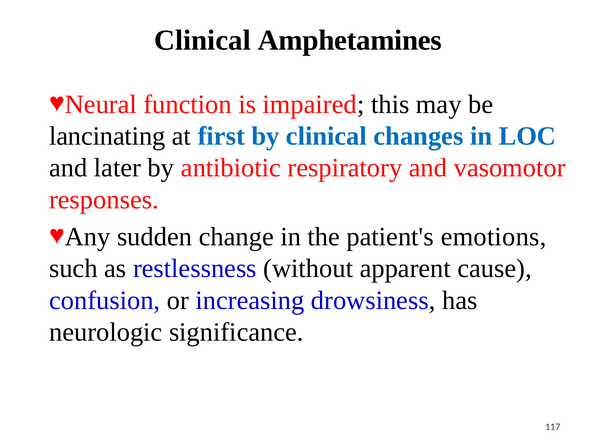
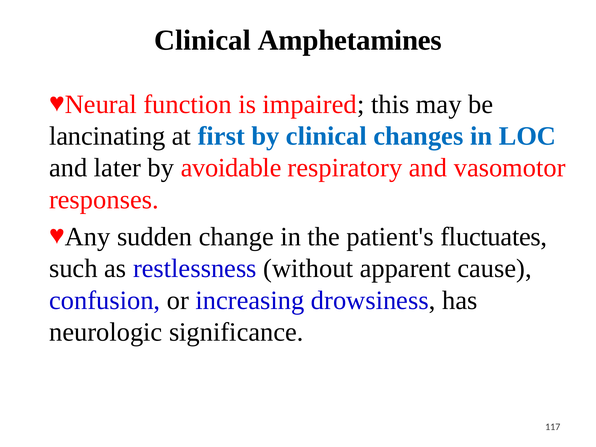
antibiotic: antibiotic -> avoidable (231, 168)
emotions: emotions -> fluctuates (494, 237)
